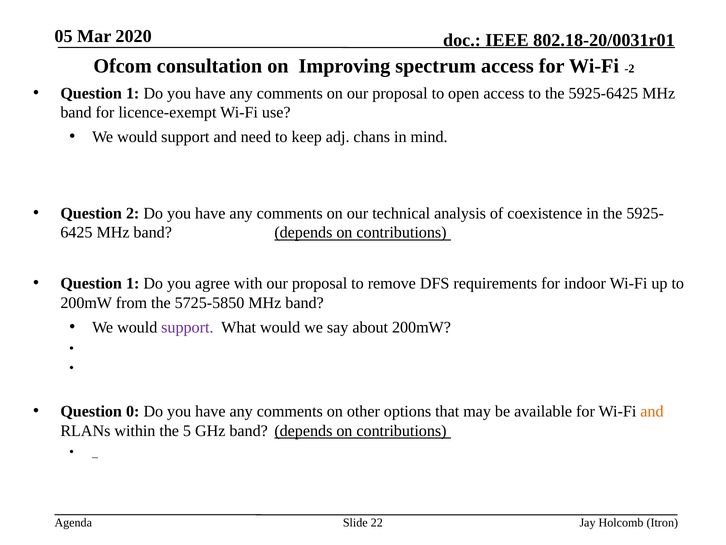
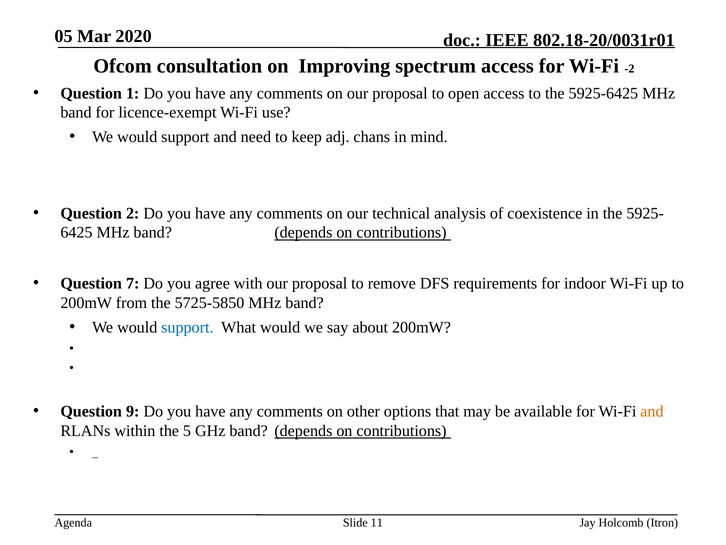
1: 1 -> 7 (133, 283)
support colour: purple -> blue (187, 327)
0: 0 -> 9 (133, 411)
22: 22 -> 11 (377, 522)
